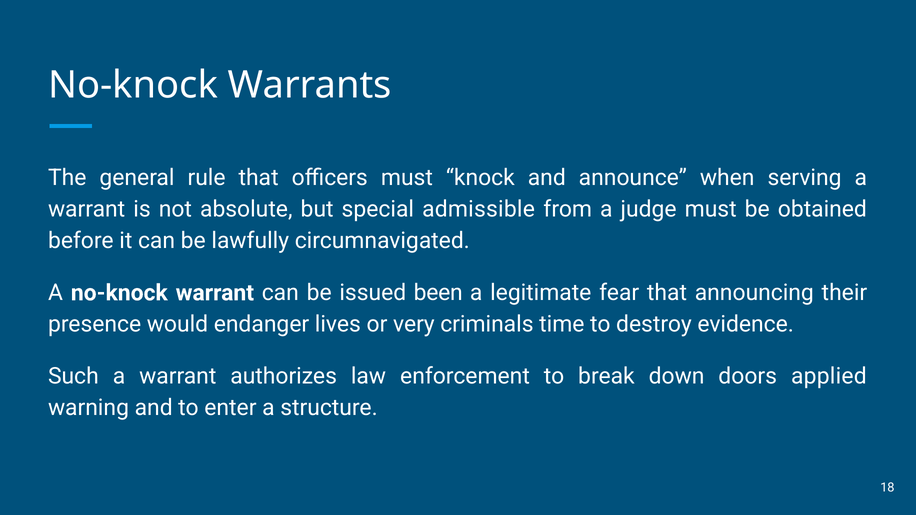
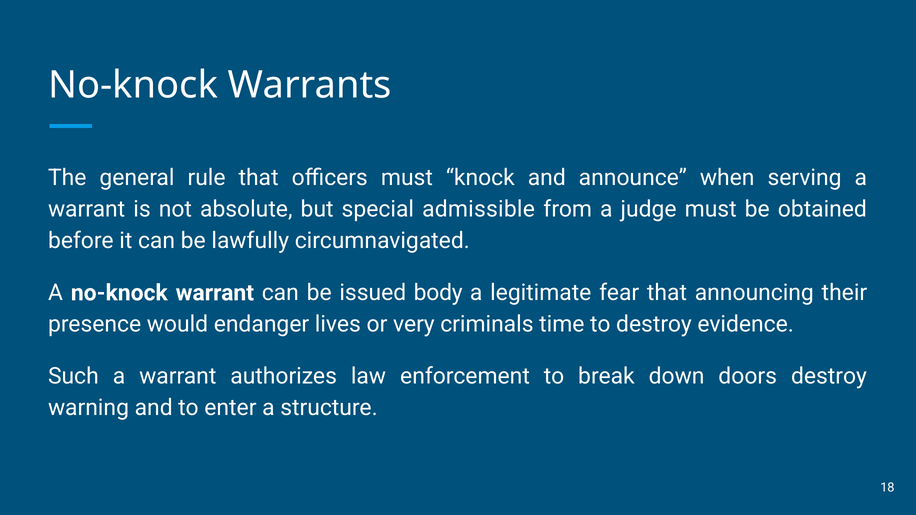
been: been -> body (438, 293)
doors applied: applied -> destroy (829, 376)
